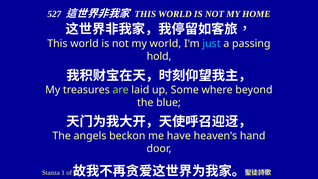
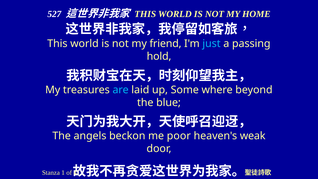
my world: world -> friend (166, 44)
are colour: light green -> light blue (121, 90)
have: have -> poor (179, 136)
hand: hand -> weak (253, 136)
